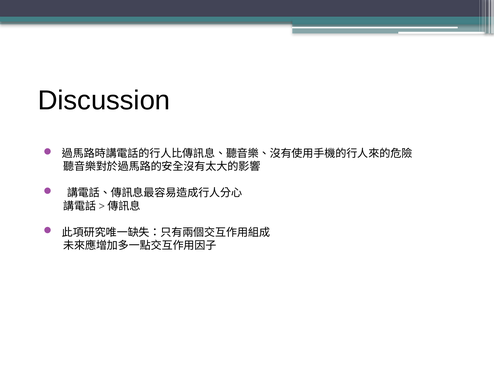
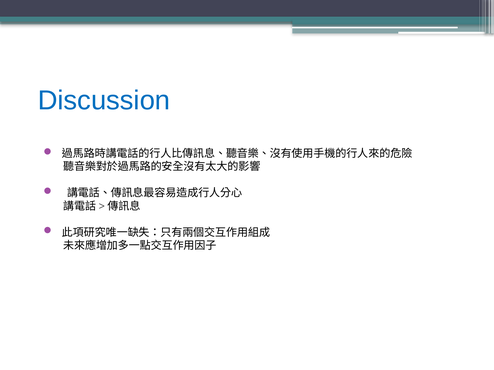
Discussion colour: black -> blue (104, 101)
